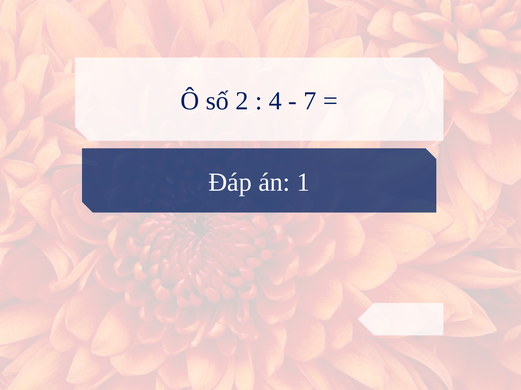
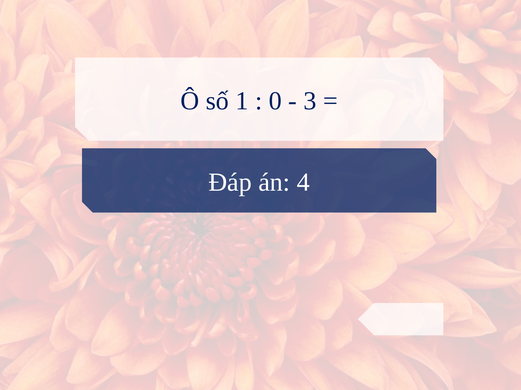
2: 2 -> 1 (242, 101)
4: 4 -> 0 (275, 101)
7: 7 -> 3 (310, 101)
1: 1 -> 4 (303, 183)
